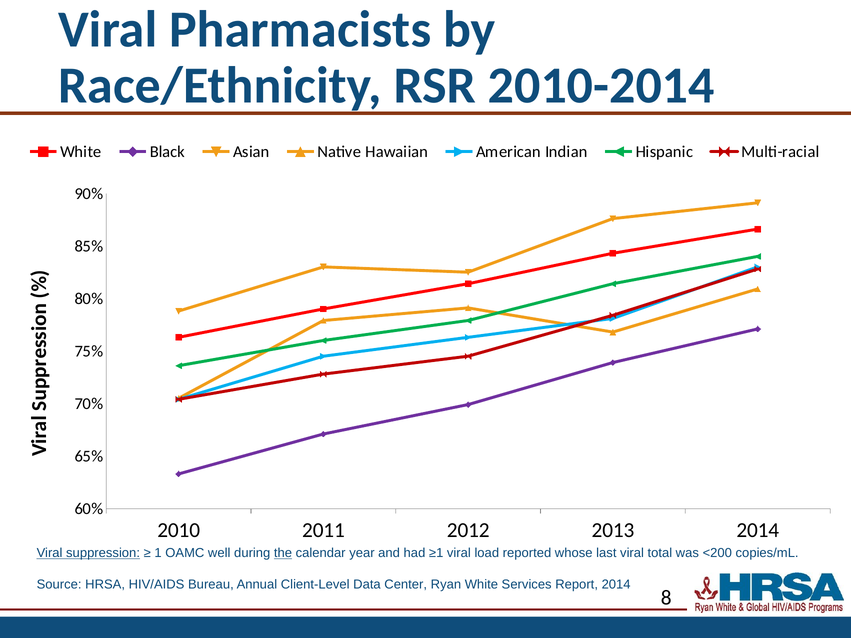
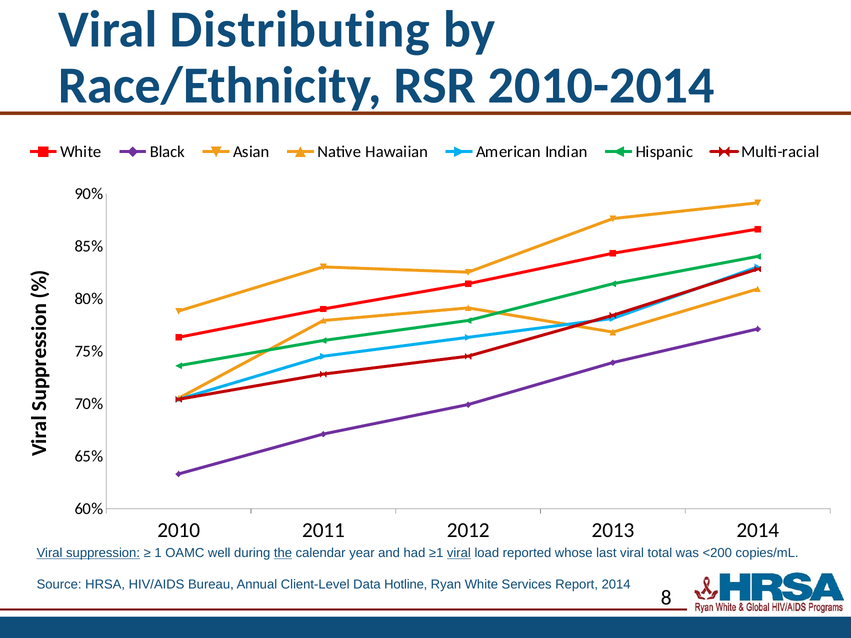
Pharmacists: Pharmacists -> Distributing (300, 30)
viral underline: none -> present (459, 553)
Center: Center -> Hotline (406, 585)
